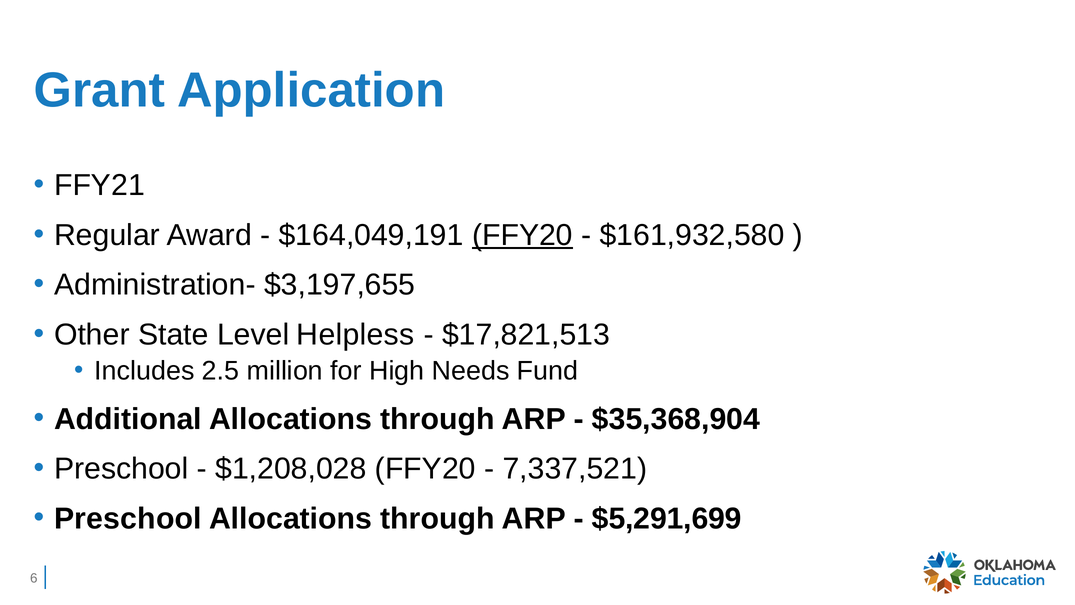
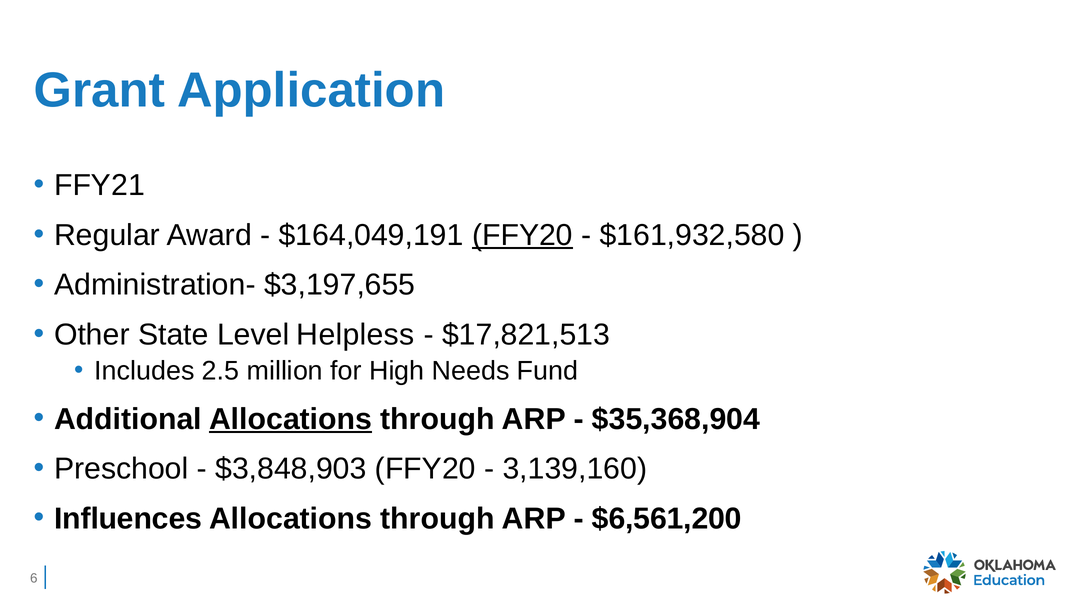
Allocations underline: none -> present (291, 419)
$1,208,028: $1,208,028 -> $3,848,903 (291, 469)
7,337,521: 7,337,521 -> 3,139,160 (575, 469)
Preschool: Preschool -> Influences (128, 518)
$5,291,699: $5,291,699 -> $6,561,200 (667, 518)
